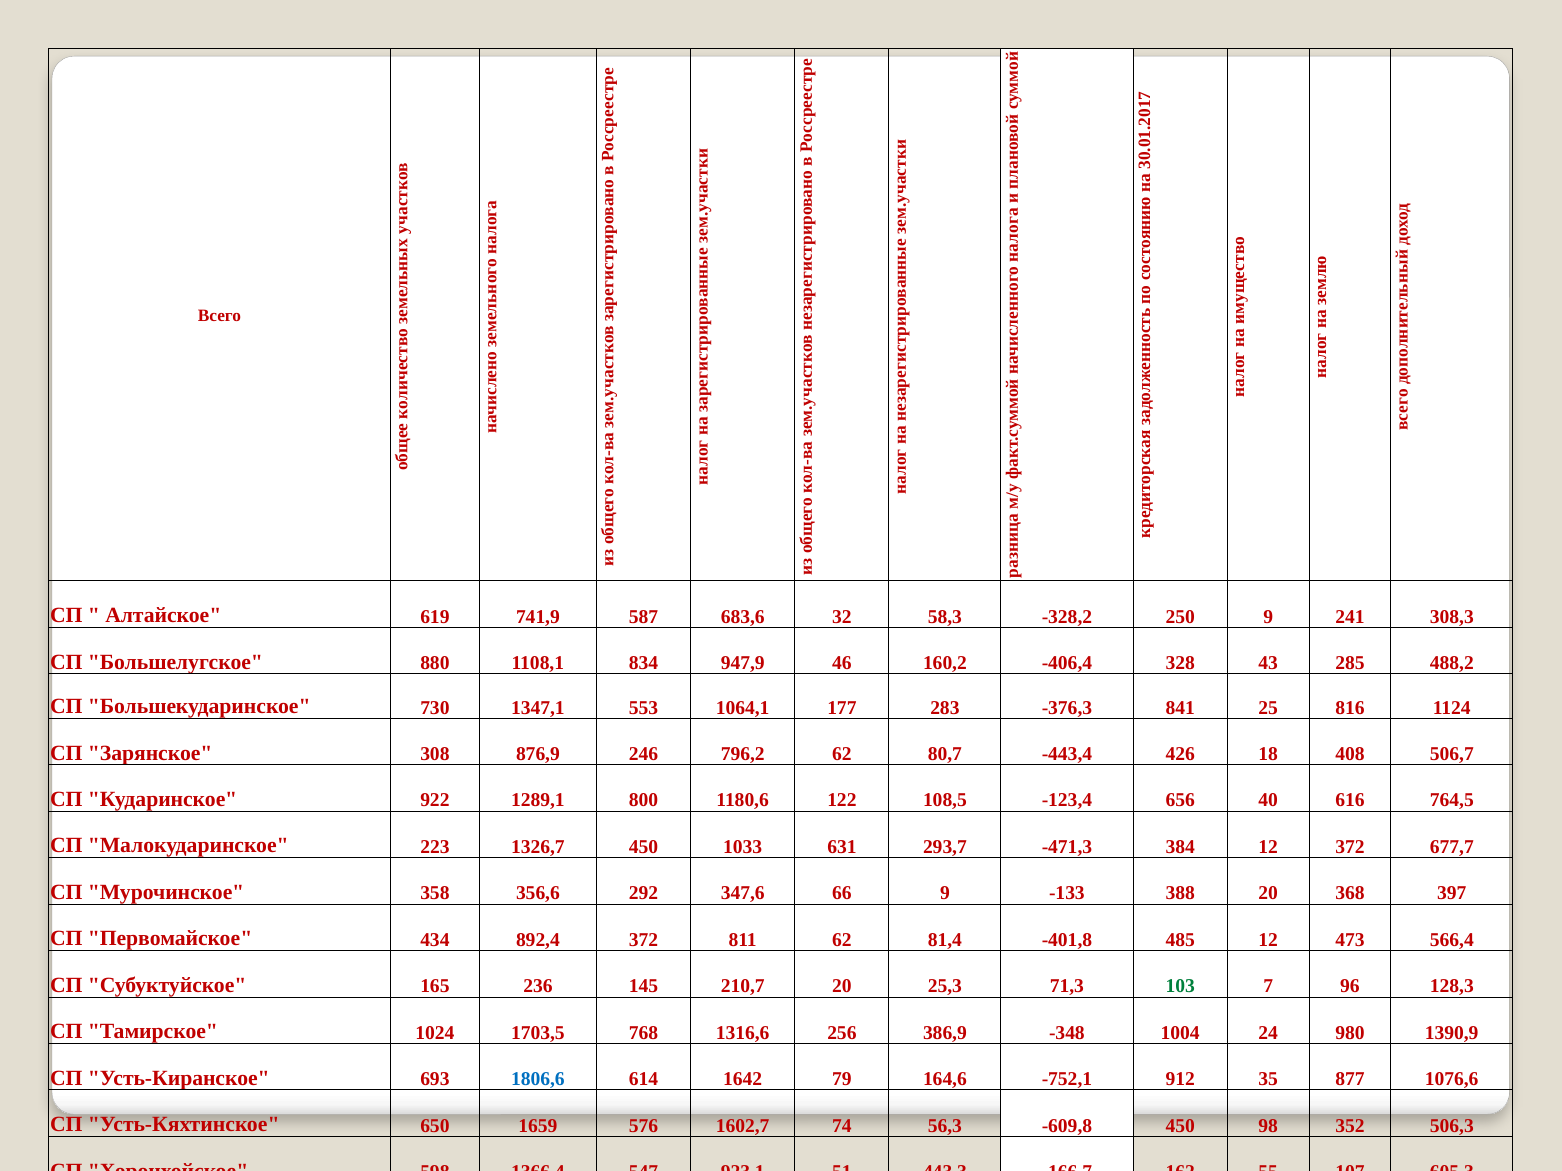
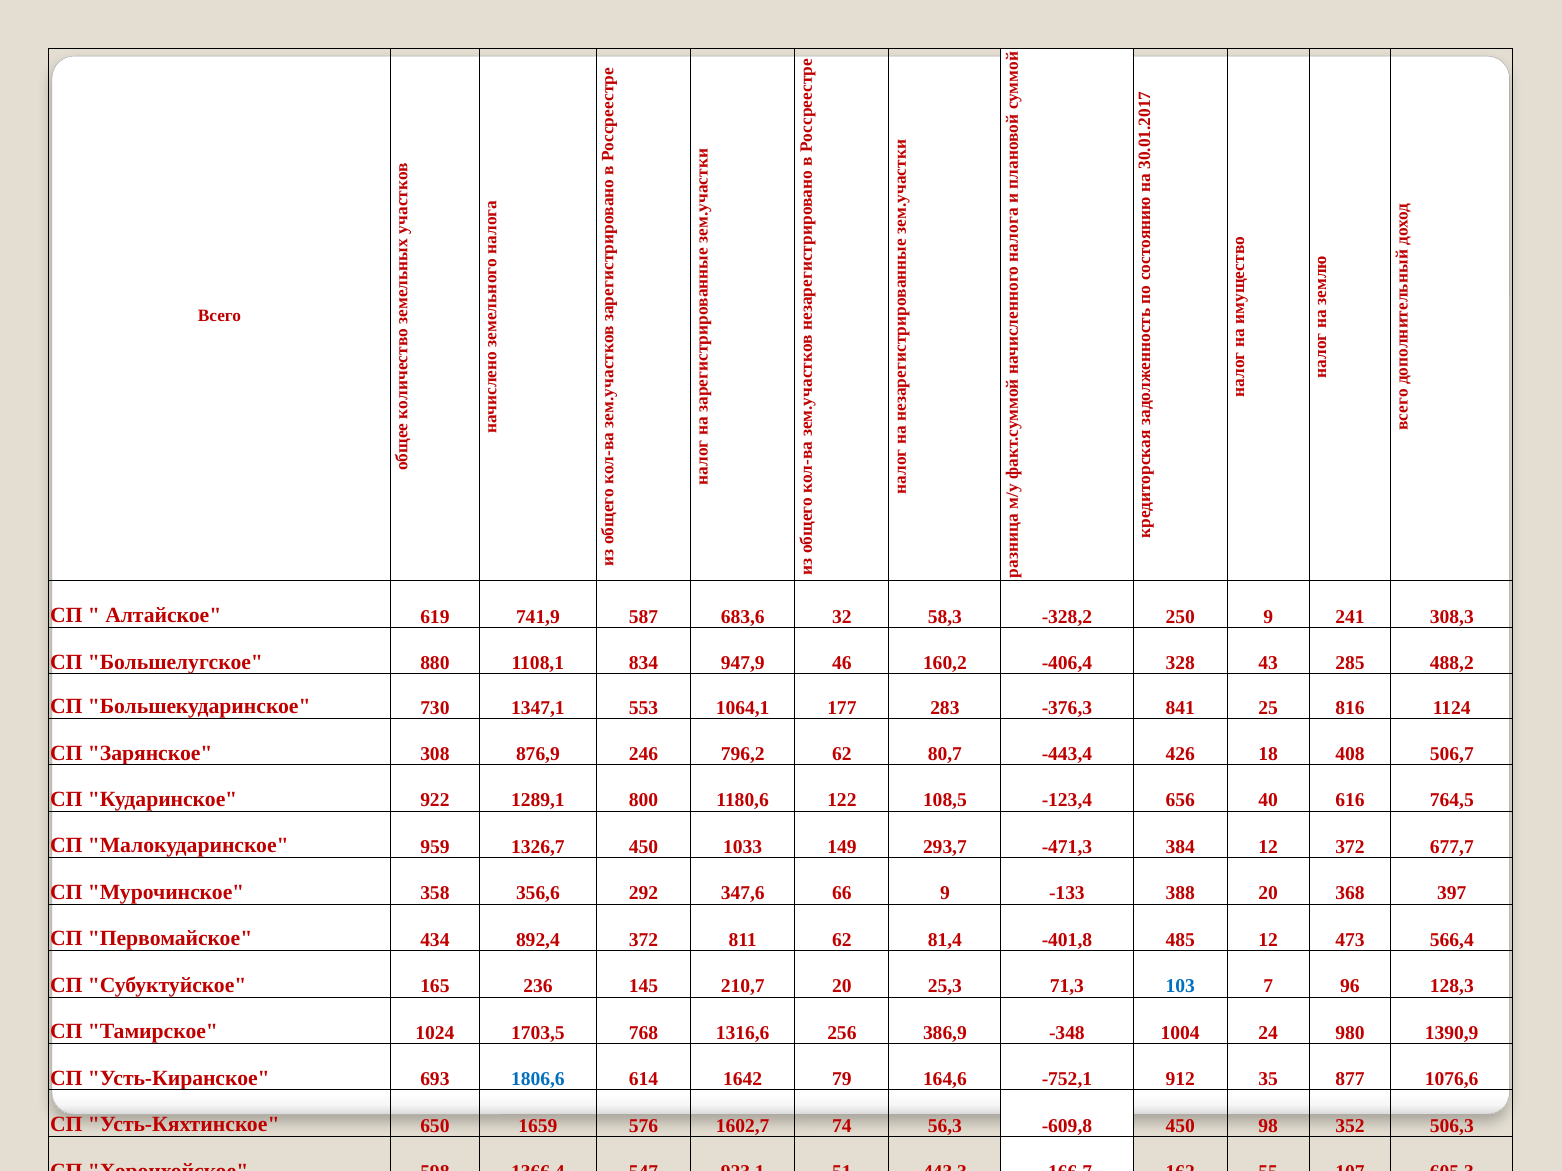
223: 223 -> 959 (435, 847)
631: 631 -> 149 (842, 847)
103 colour: green -> blue (1180, 987)
